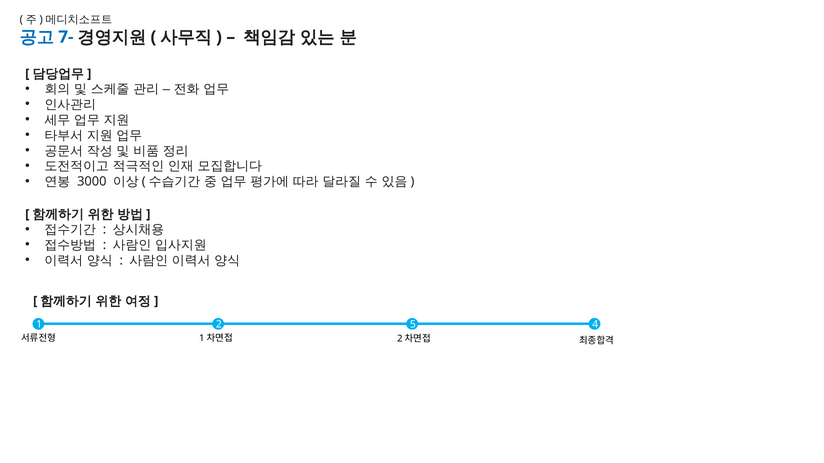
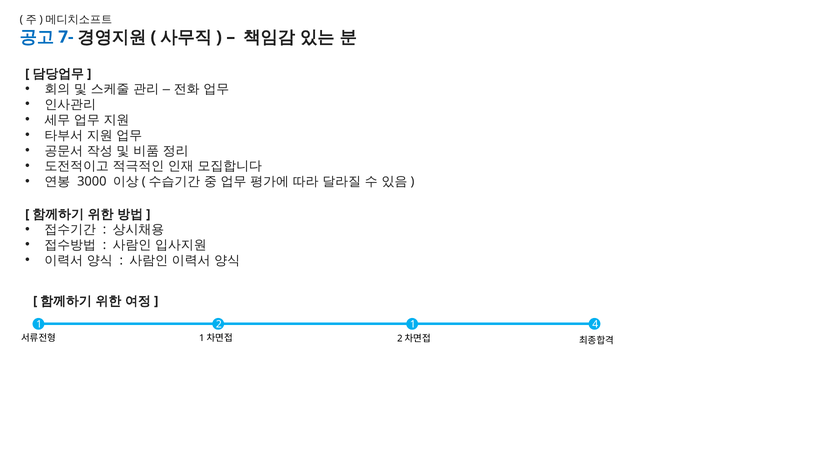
2 5: 5 -> 1 (413, 325)
